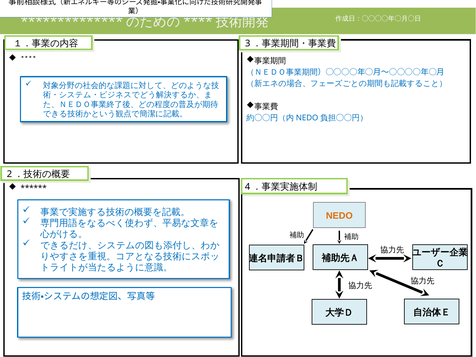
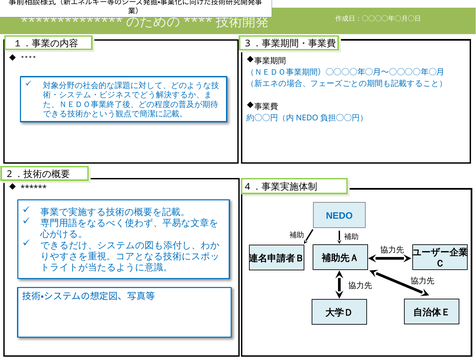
NEDO colour: orange -> blue (339, 216)
